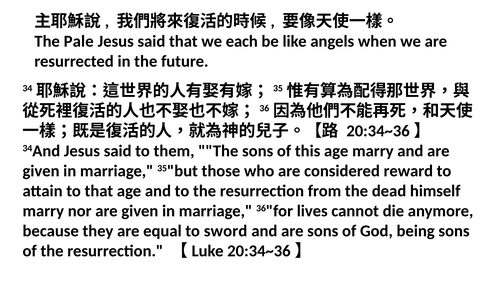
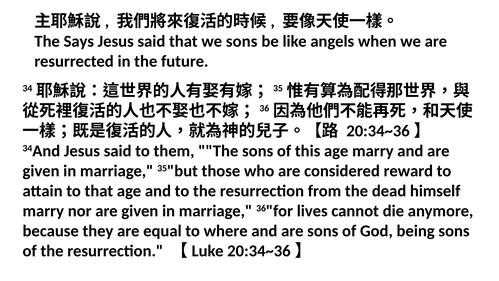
Pale: Pale -> Says (79, 41)
we each: each -> sons (242, 41)
sword: sword -> where (226, 231)
